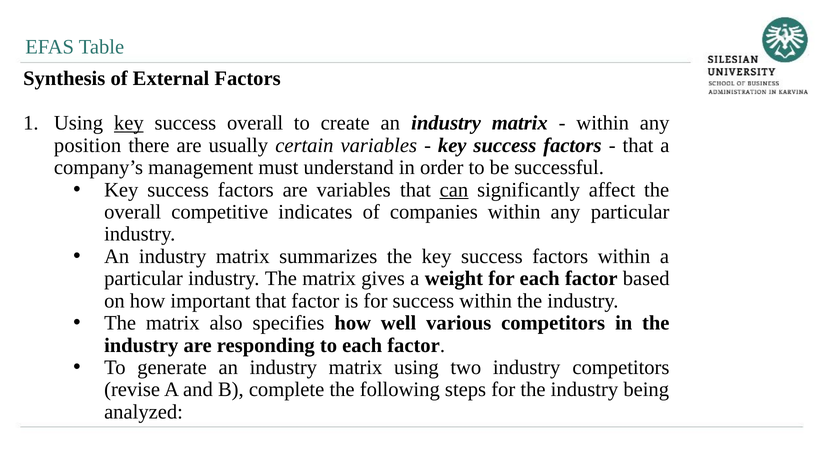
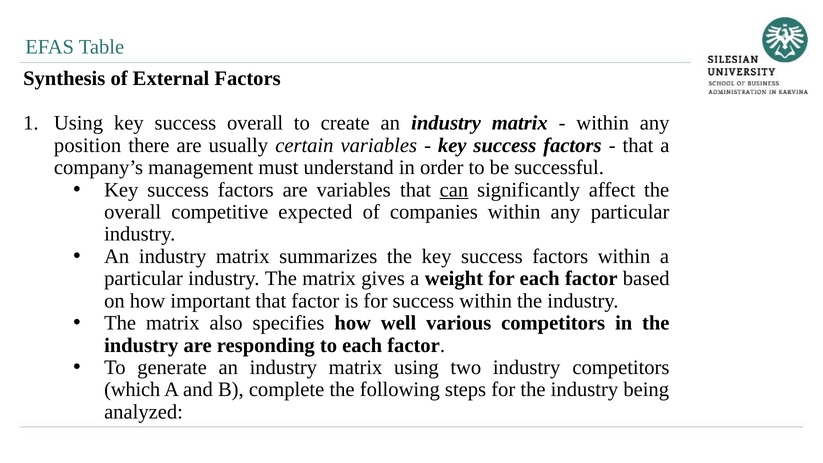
key underline: present -> none (129, 123)
indicates: indicates -> expected (315, 212)
revise: revise -> which (132, 390)
